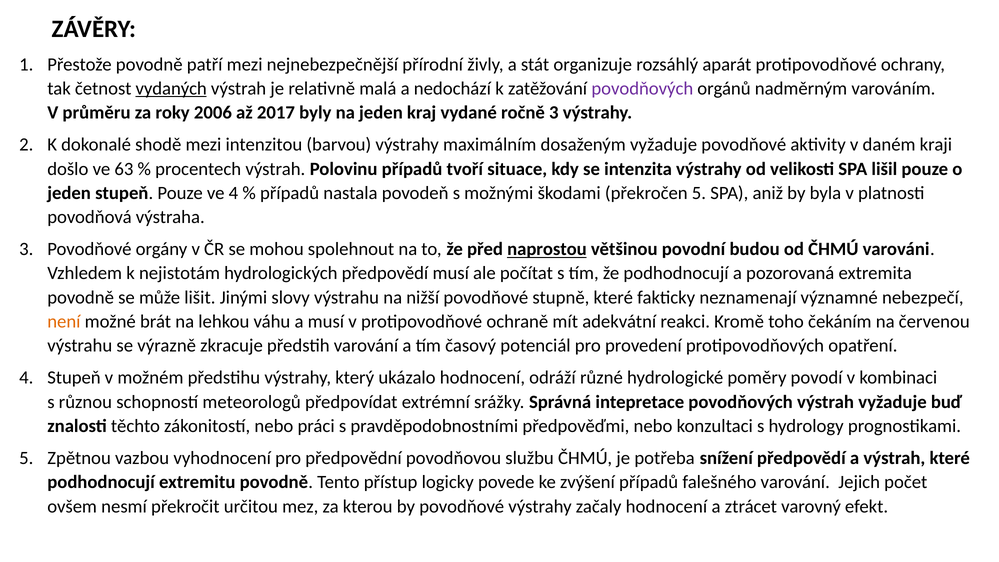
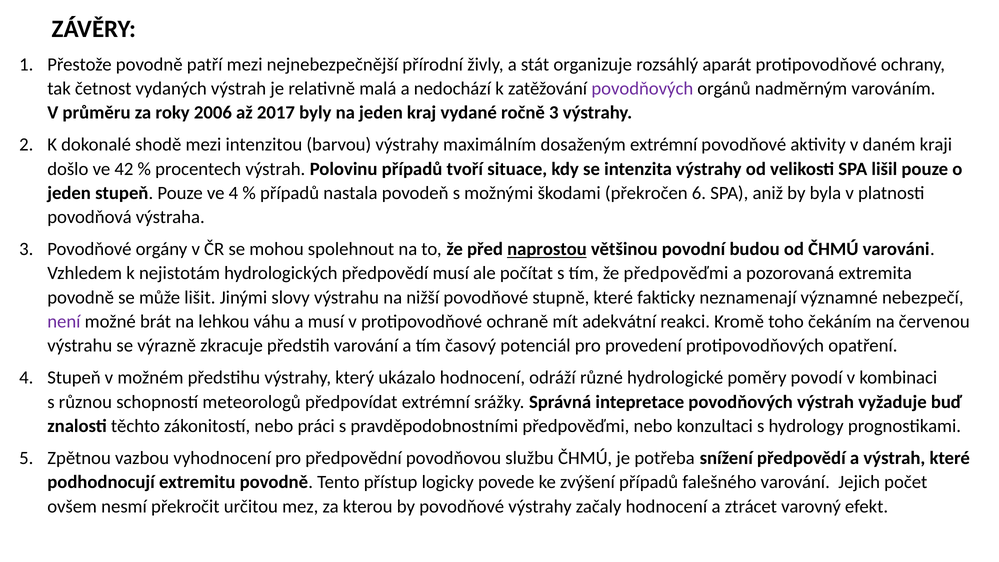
vydaných underline: present -> none (171, 88)
dosaženým vyžaduje: vyžaduje -> extrémní (664, 145)
63: 63 -> 42 (124, 169)
překročen 5: 5 -> 6 (699, 193)
že podhodnocují: podhodnocují -> předpověďmi (676, 273)
není colour: orange -> purple (64, 321)
